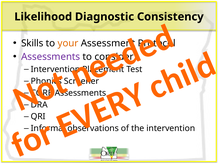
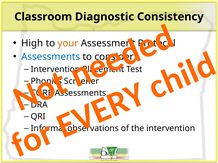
Likelihood: Likelihood -> Classroom (43, 17)
Skills: Skills -> High (32, 43)
Assessments colour: purple -> blue (51, 57)
